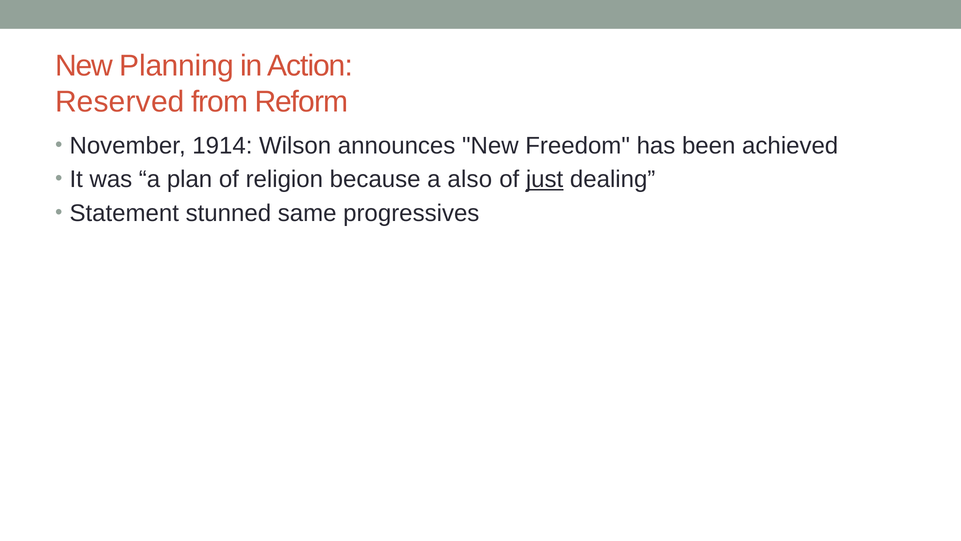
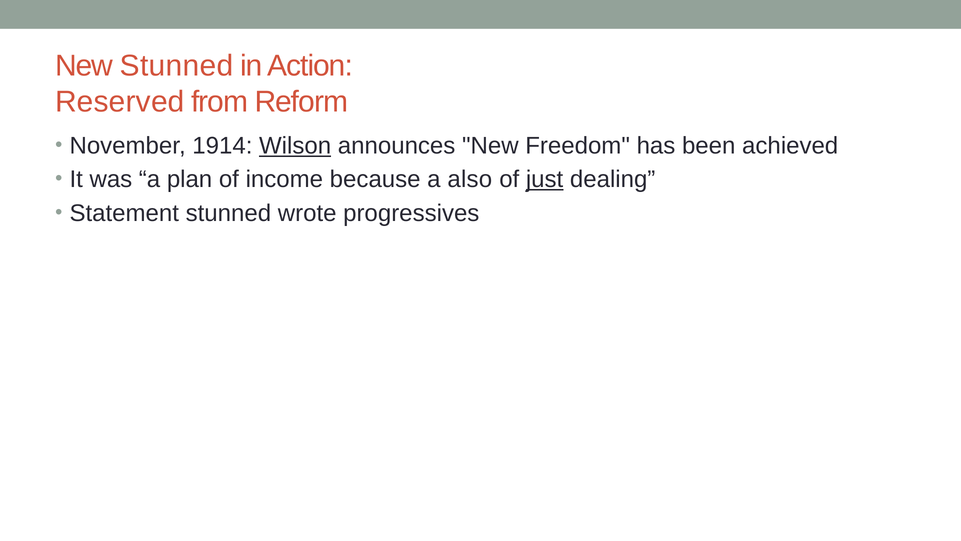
New Planning: Planning -> Stunned (176, 66)
Wilson underline: none -> present (295, 146)
religion: religion -> income (284, 179)
same: same -> wrote (307, 213)
